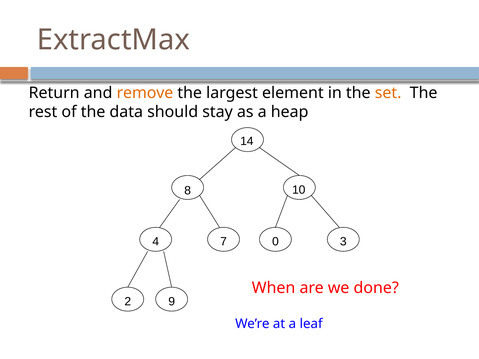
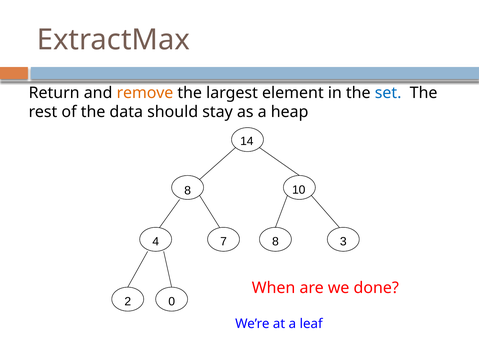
set colour: orange -> blue (388, 93)
7 0: 0 -> 8 (275, 242)
9: 9 -> 0 (172, 302)
